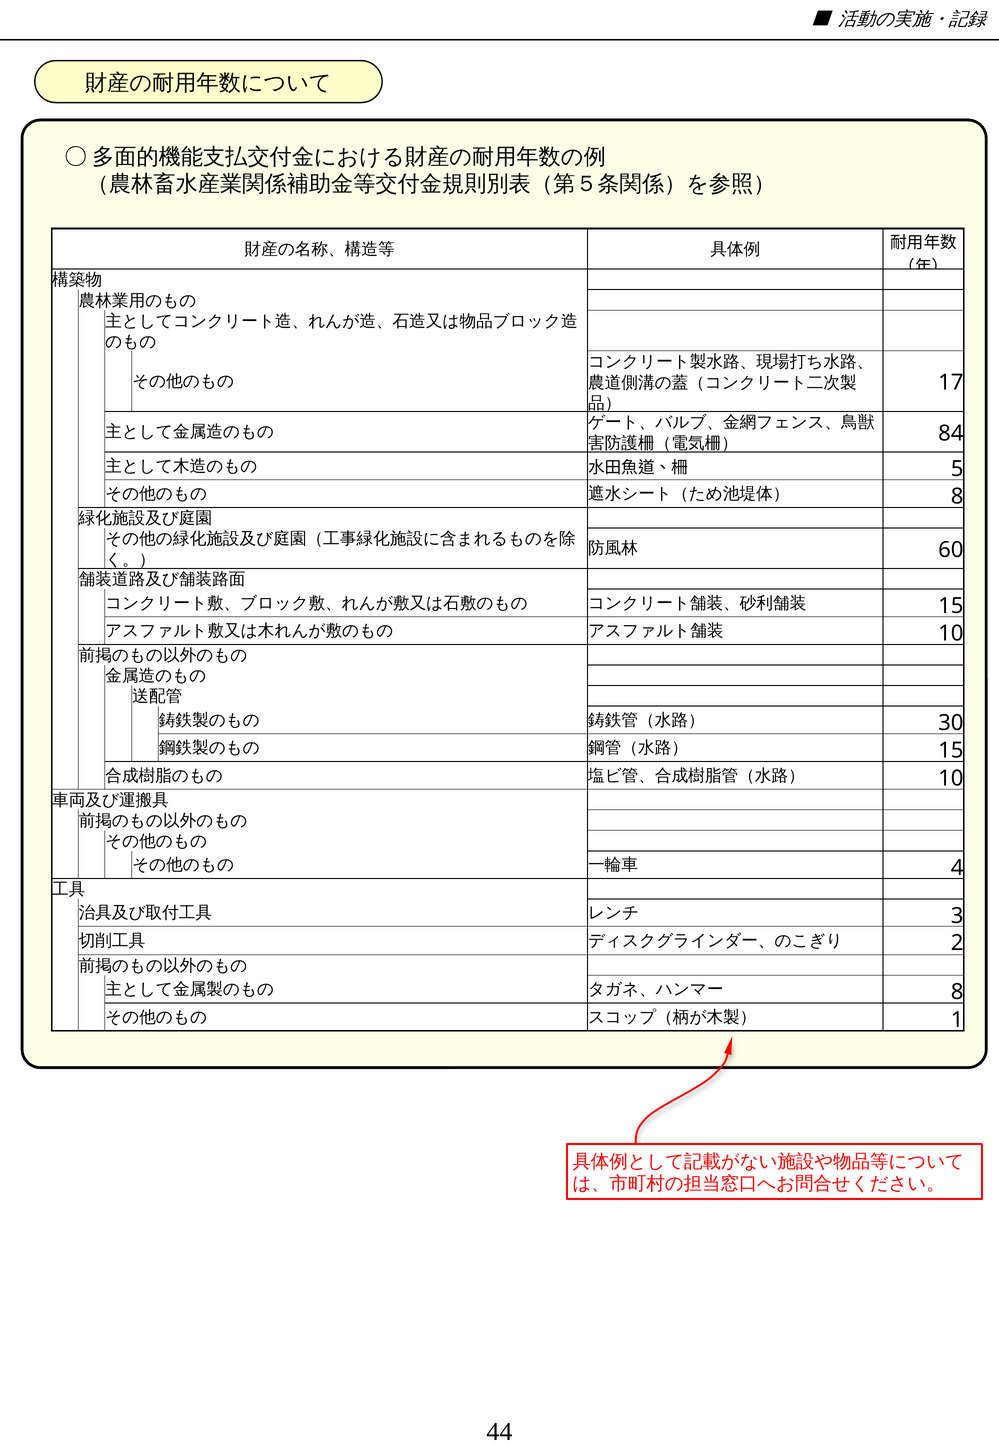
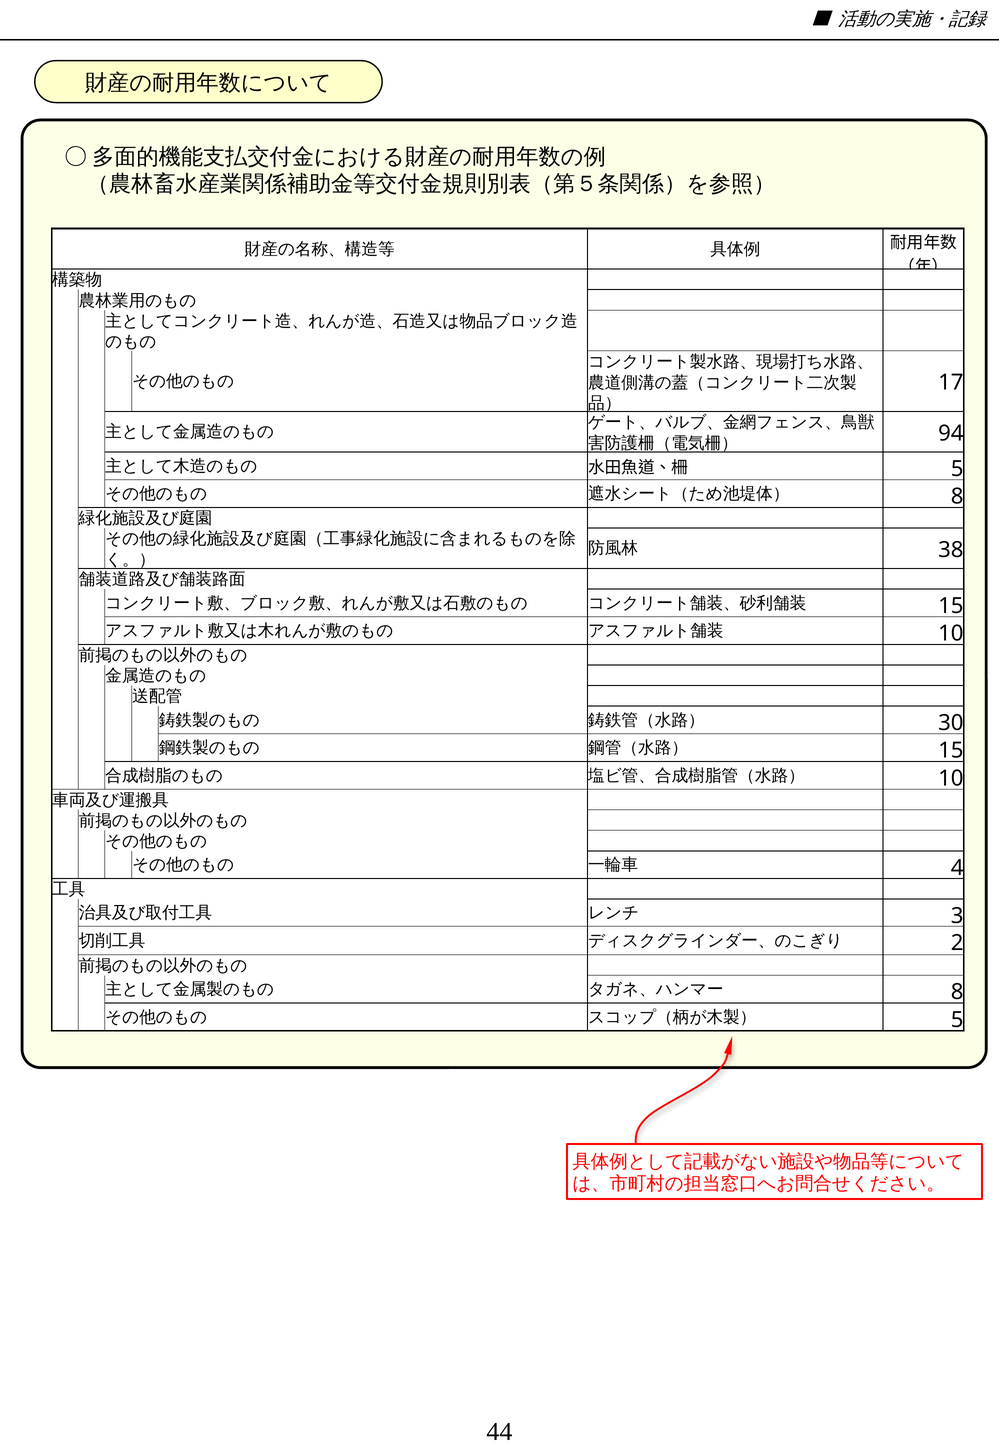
84: 84 -> 94 (951, 433)
60: 60 -> 38 (951, 550)
1: 1 -> 5 (957, 1020)
